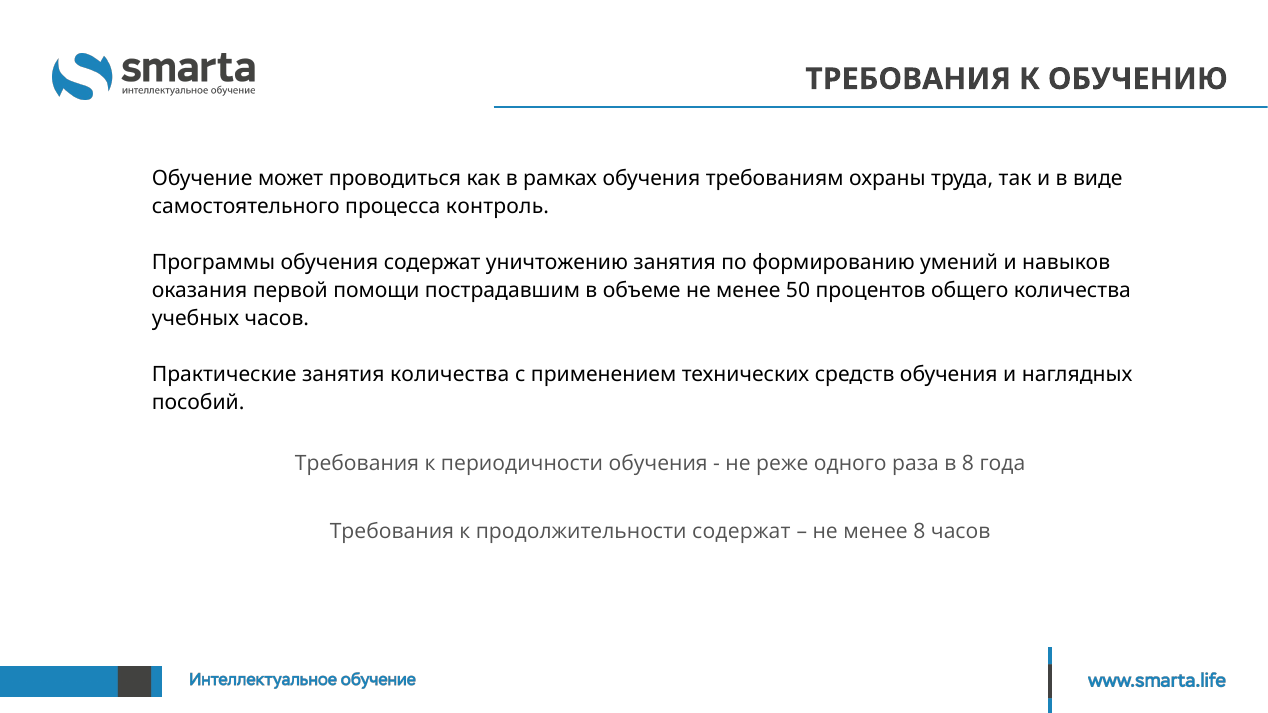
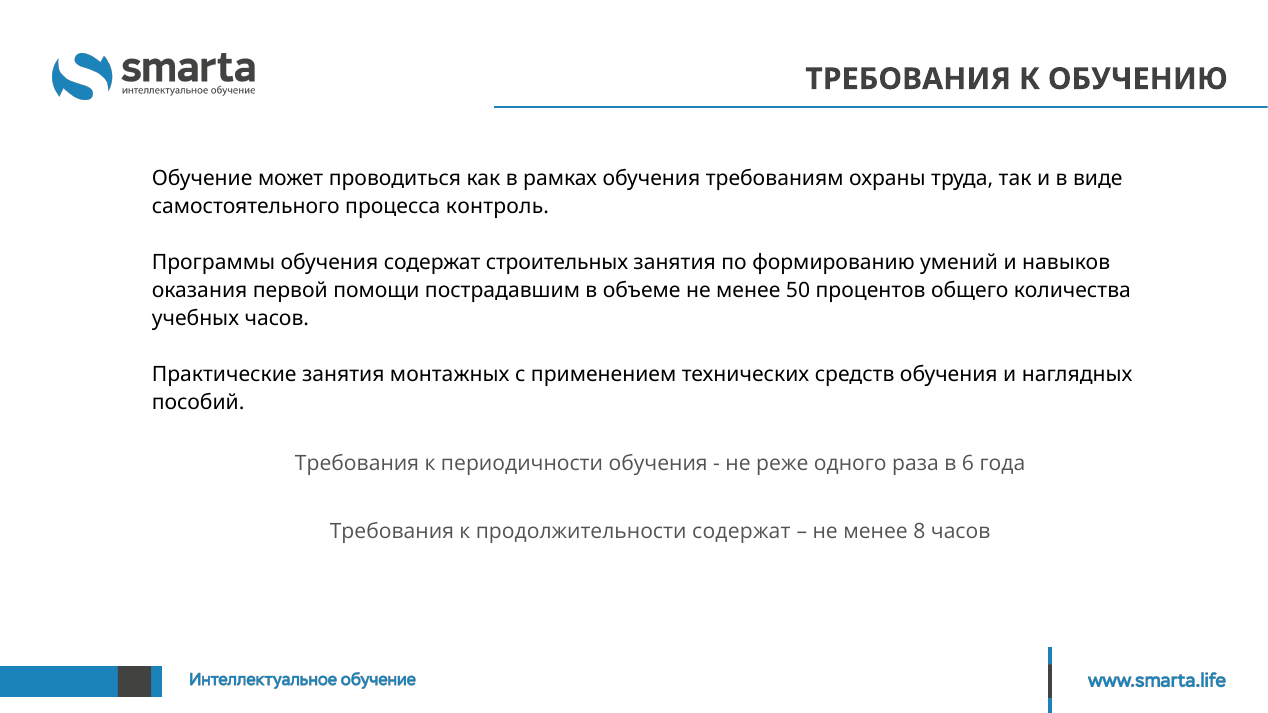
уничтожению: уничтожению -> строительных (557, 263)
занятия количества: количества -> монтажных (450, 374)
в 8: 8 -> 6 (968, 464)
